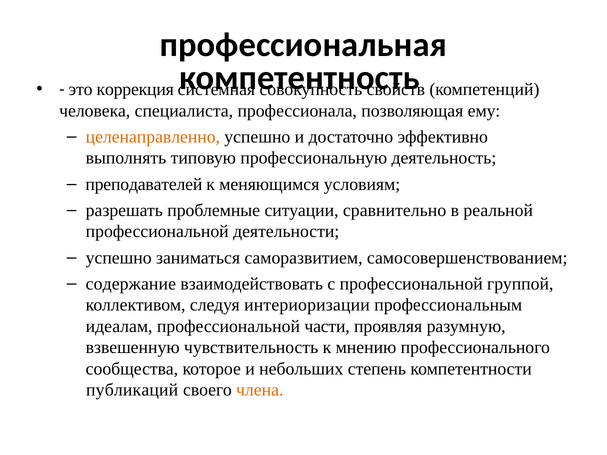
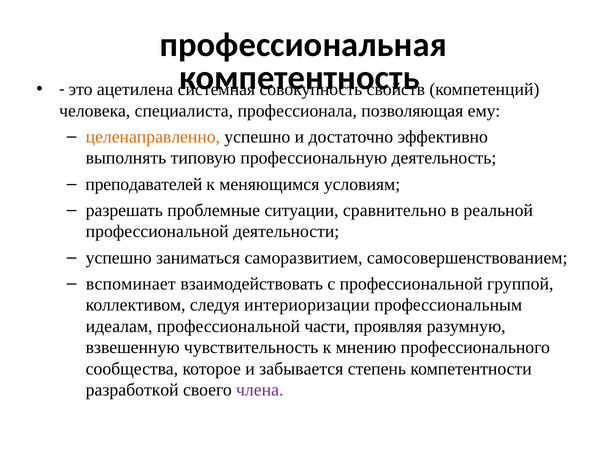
коррекция: коррекция -> ацетилена (135, 90)
содержание: содержание -> вспоминает (131, 284)
небольших: небольших -> забывается (301, 369)
публикаций: публикаций -> разработкой (132, 390)
члена colour: orange -> purple (260, 390)
